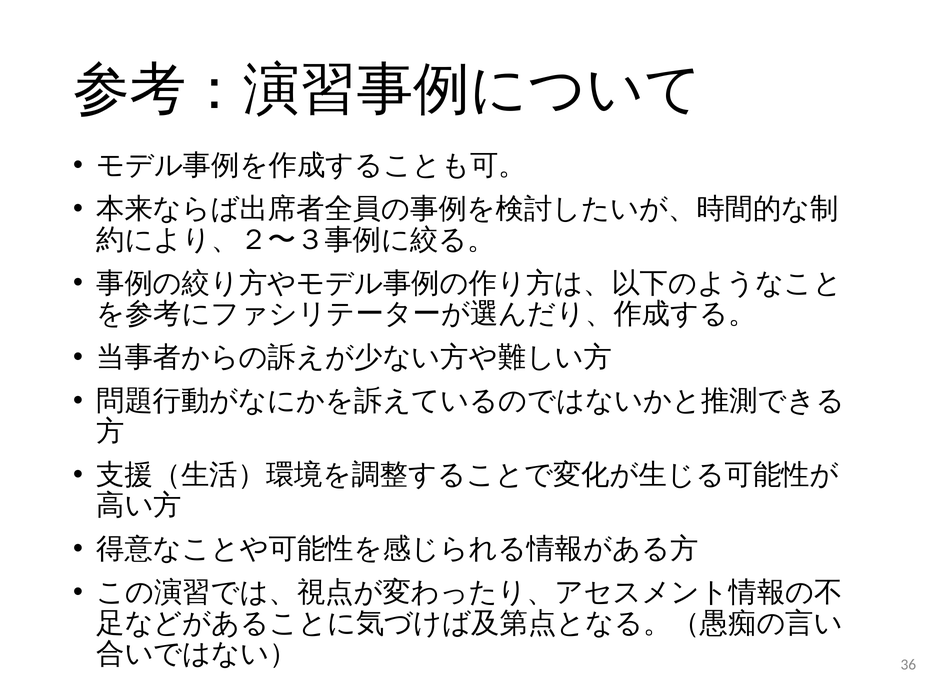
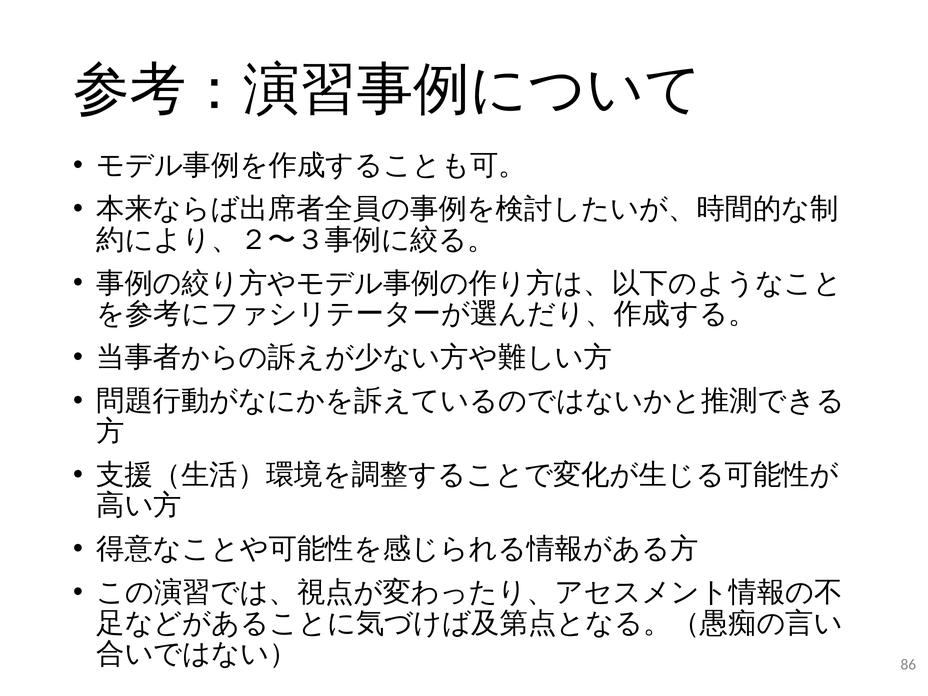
36: 36 -> 86 (908, 665)
